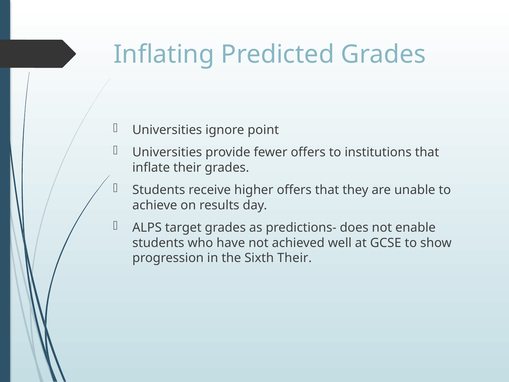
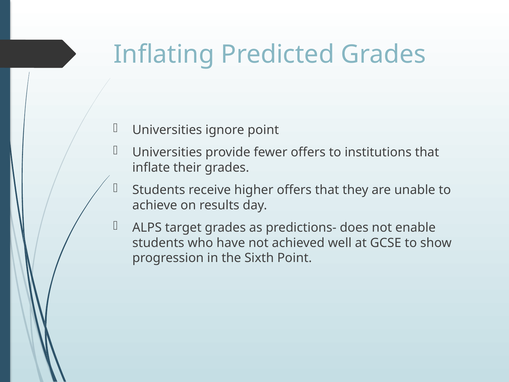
Sixth Their: Their -> Point (295, 258)
